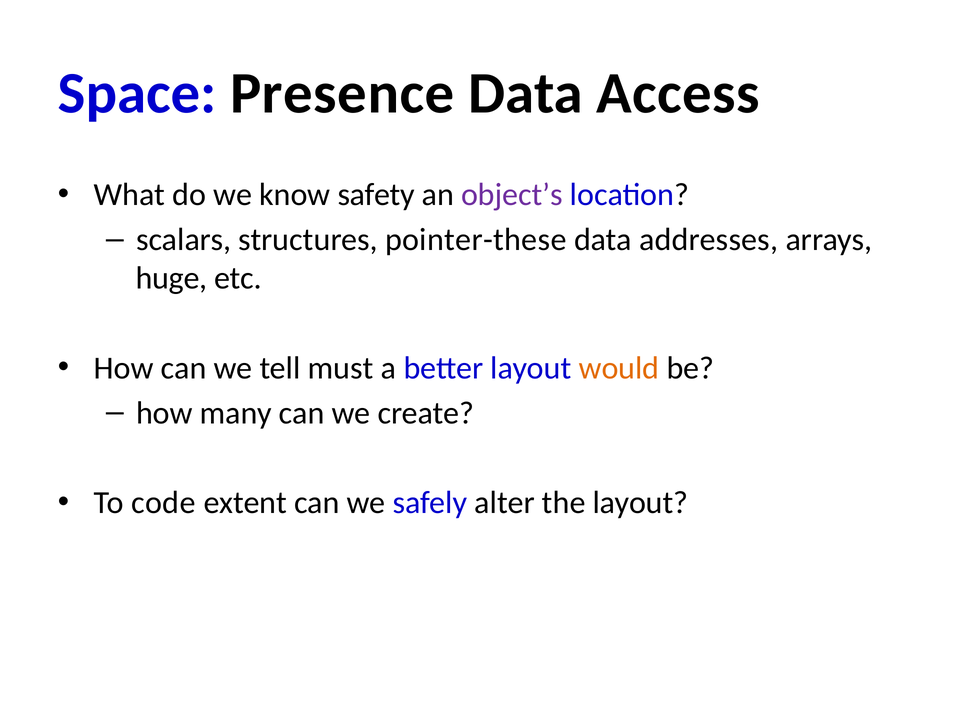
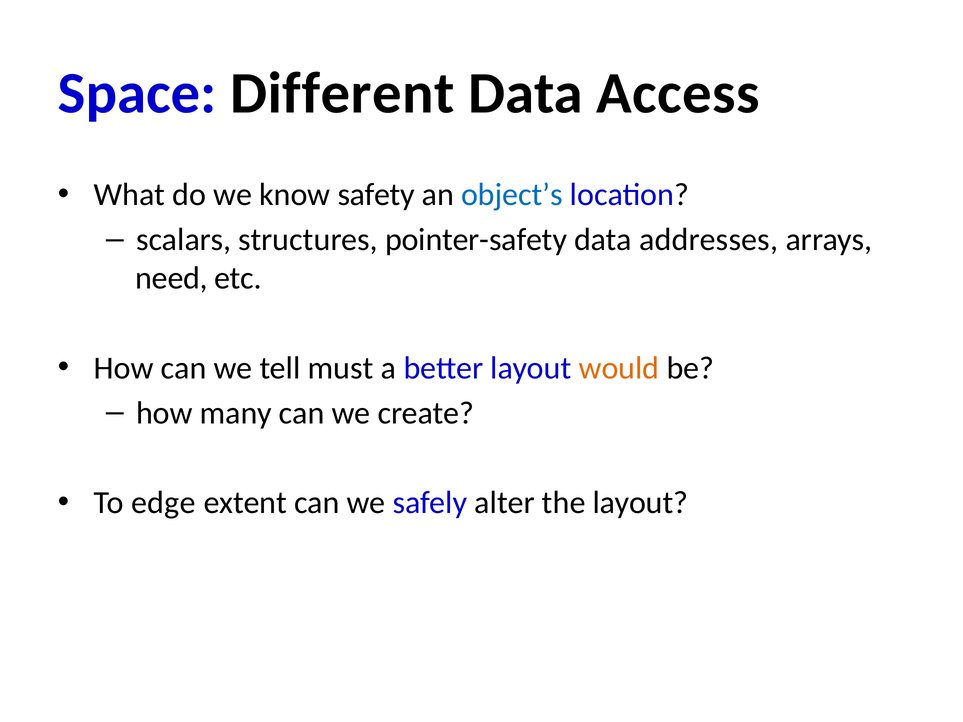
Presence: Presence -> Different (342, 93)
object’s colour: purple -> blue (512, 195)
pointer-these: pointer-these -> pointer-safety (476, 240)
huge: huge -> need (172, 278)
code: code -> edge (163, 503)
